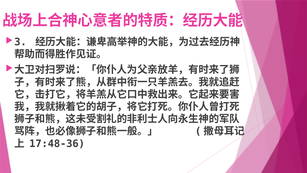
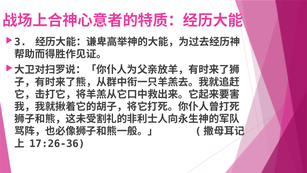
17:48-36: 17:48-36 -> 17:26-36 (57, 143)
